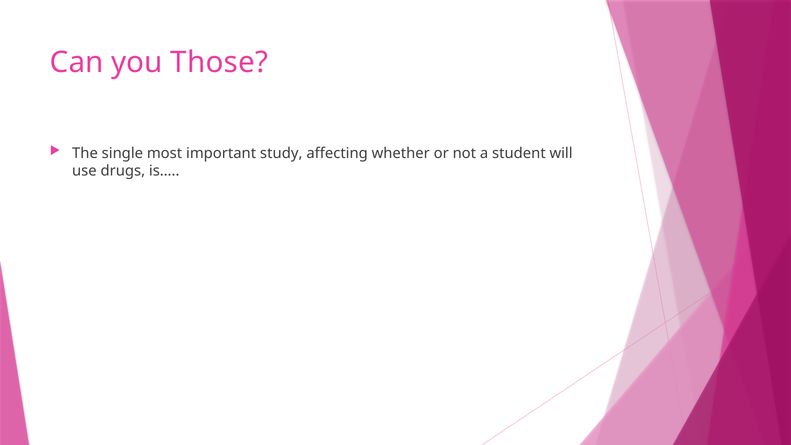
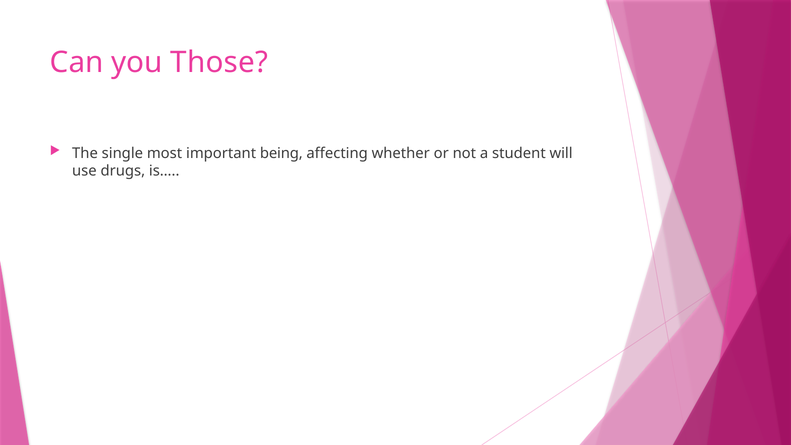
study: study -> being (281, 153)
